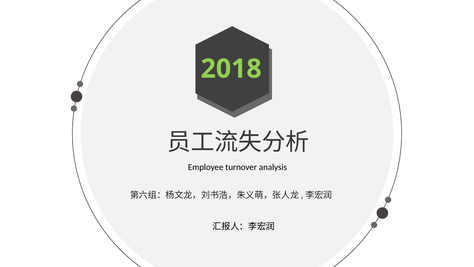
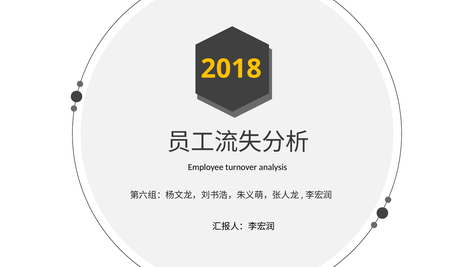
2018 colour: light green -> yellow (231, 69)
